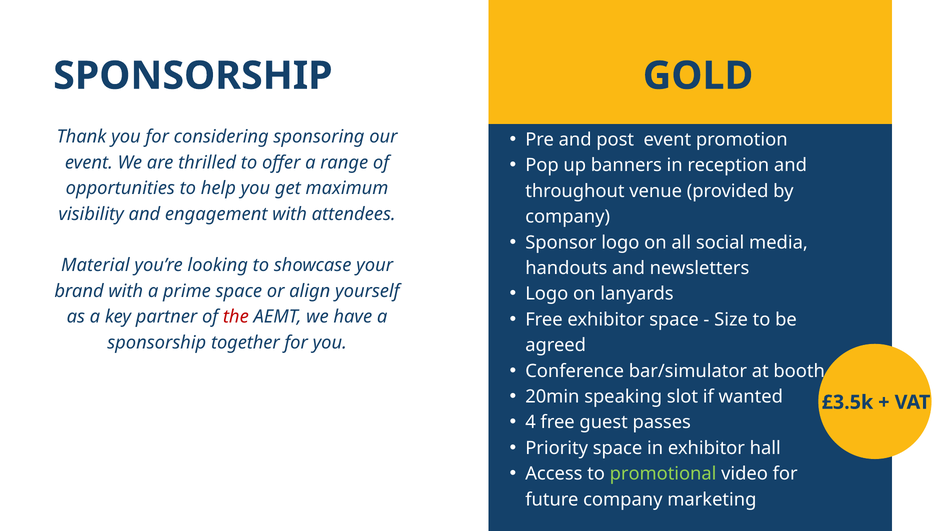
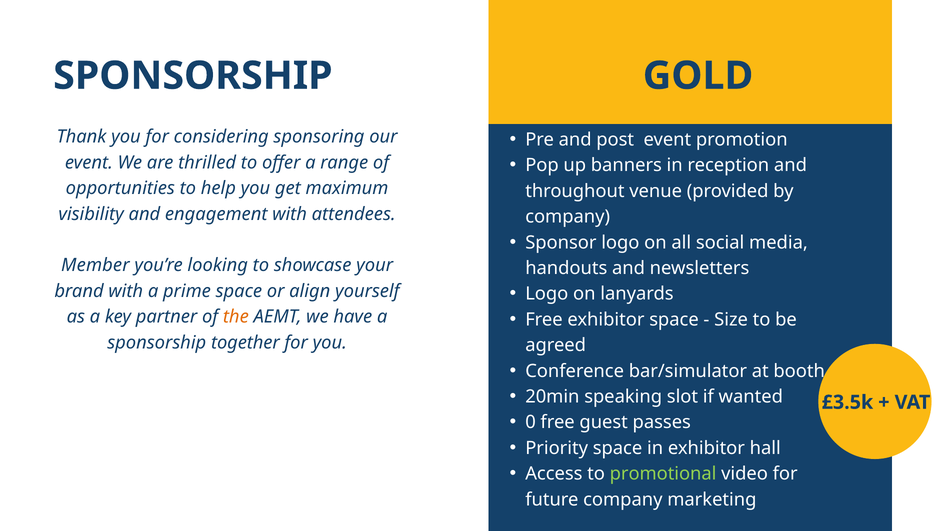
Material: Material -> Member (95, 266)
the colour: red -> orange (236, 317)
4: 4 -> 0 (531, 423)
